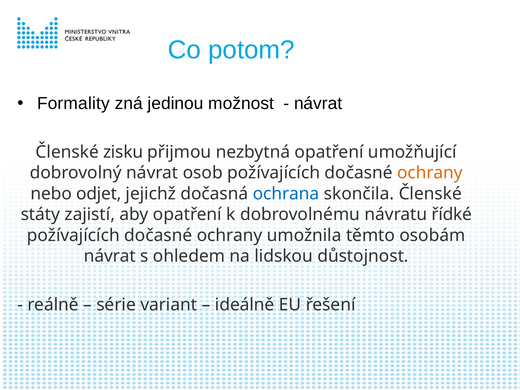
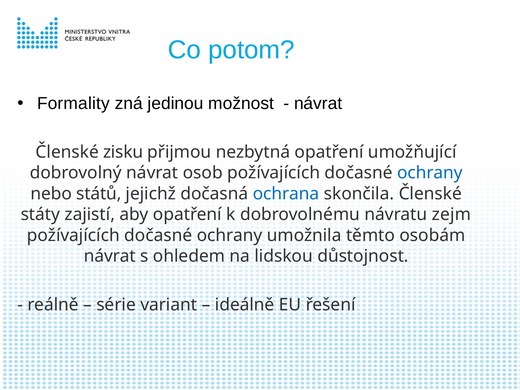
ochrany colour: orange -> blue (430, 173)
odjet: odjet -> států (99, 194)
řídké: řídké -> zejm (452, 215)
